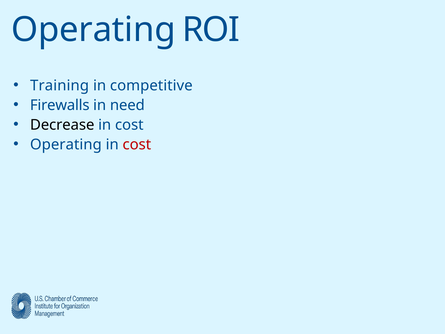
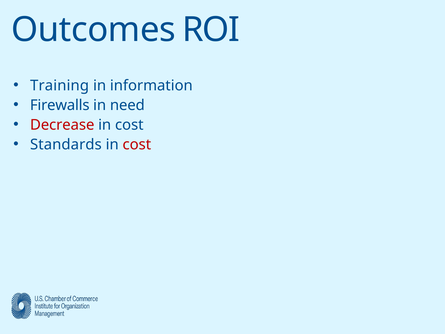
Operating: Operating -> Outcomes (93, 30)
competitive: competitive -> information (151, 85)
Decrease colour: black -> red (62, 125)
Operating: Operating -> Standards (66, 144)
